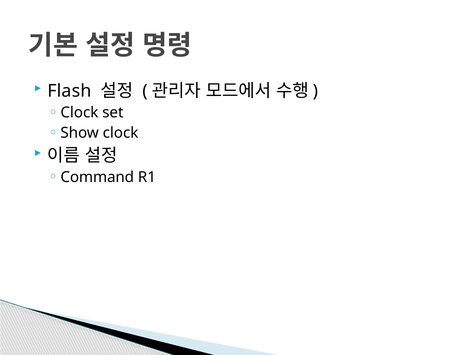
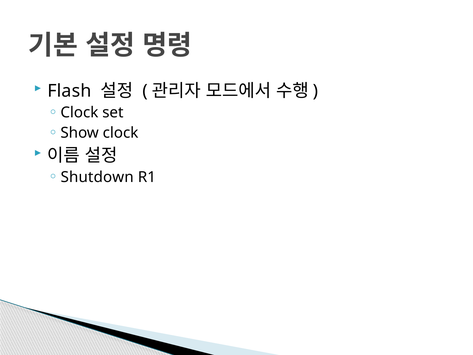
Command: Command -> Shutdown (97, 177)
